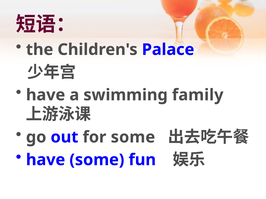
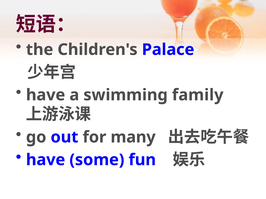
for some: some -> many (133, 137)
